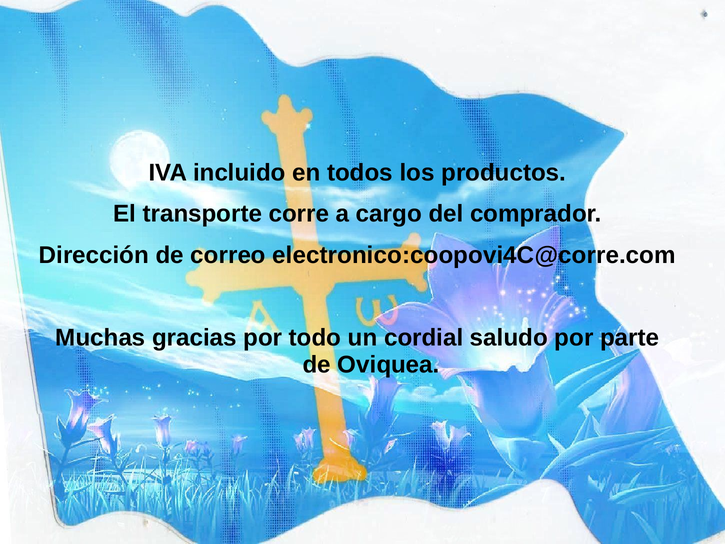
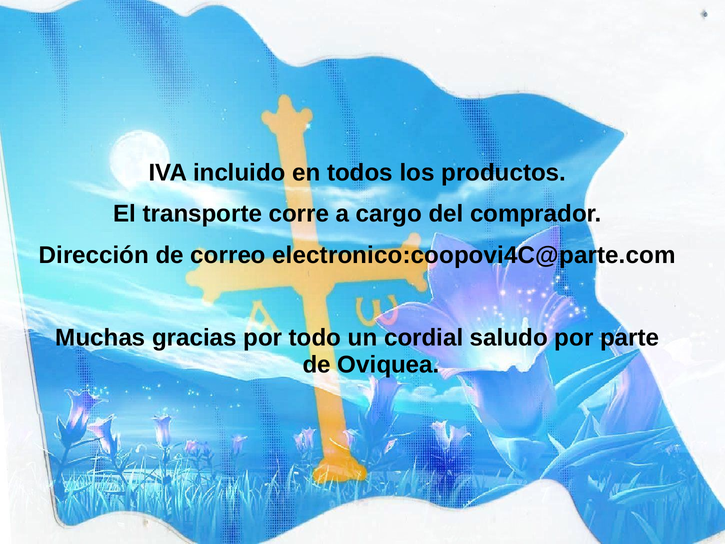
electronico:coopovi4C@corre.com: electronico:coopovi4C@corre.com -> electronico:coopovi4C@parte.com (474, 255)
